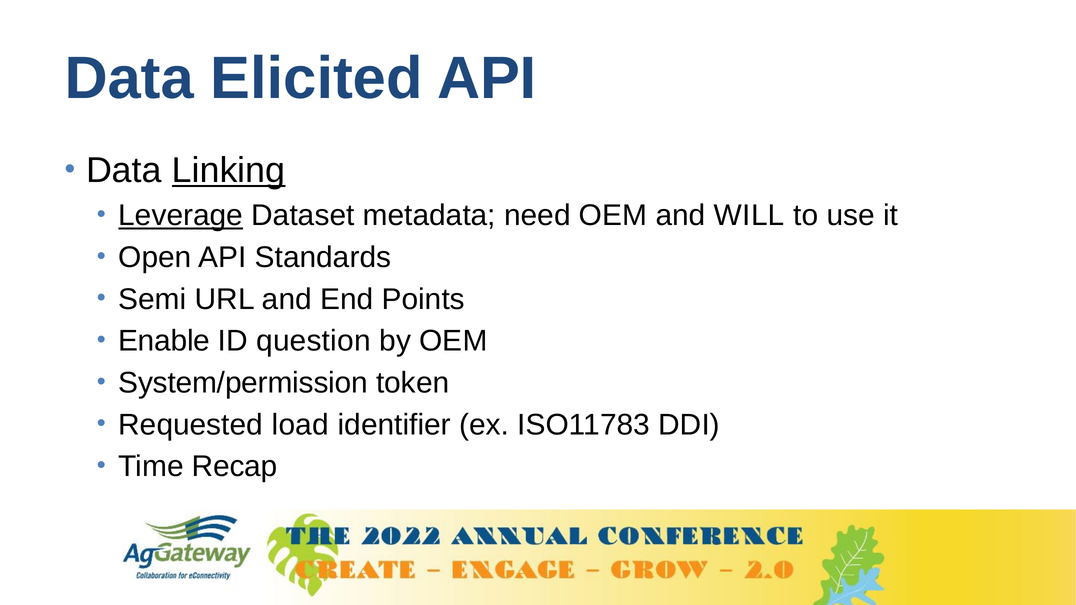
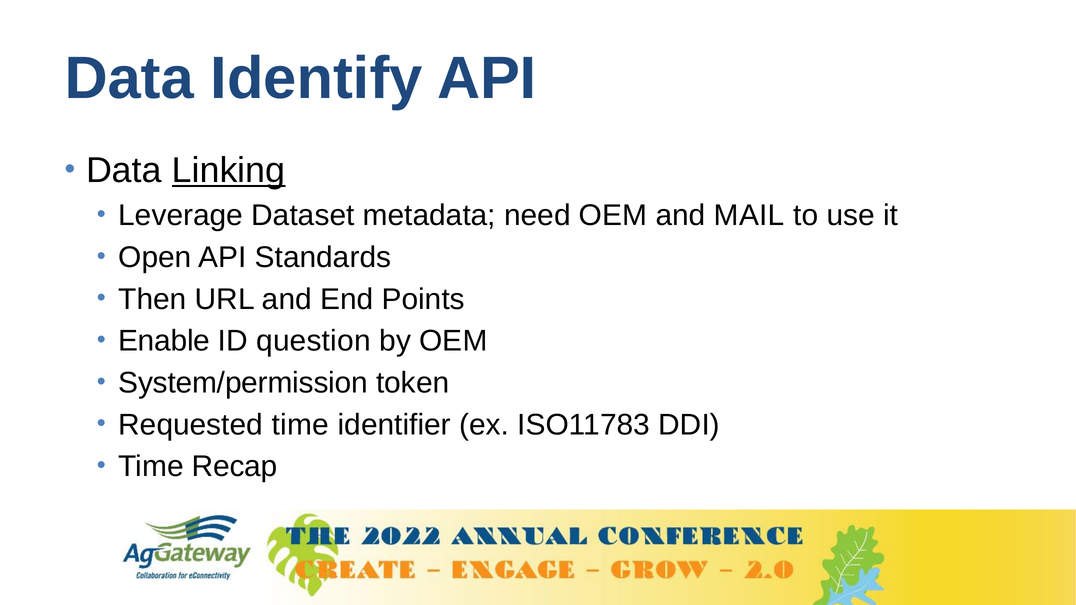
Elicited: Elicited -> Identify (317, 79)
Leverage underline: present -> none (181, 216)
WILL: WILL -> MAIL (749, 216)
Semi: Semi -> Then (152, 299)
Requested load: load -> time (300, 425)
